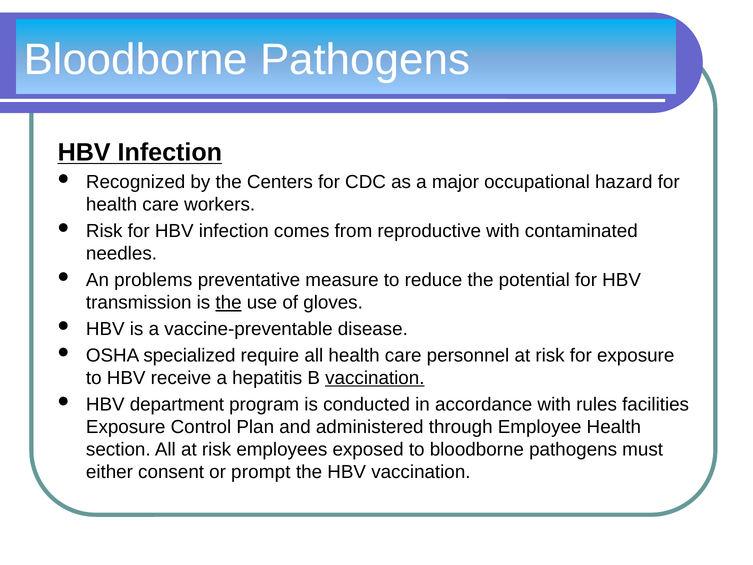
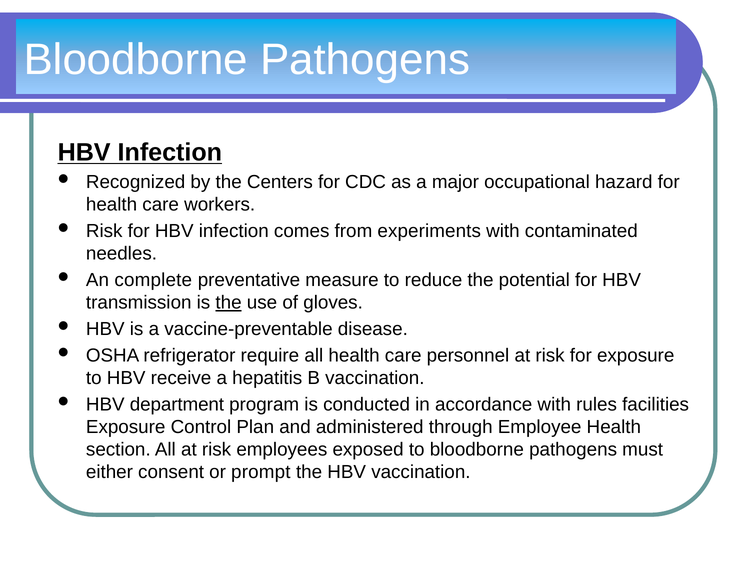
reproductive: reproductive -> experiments (429, 231)
problems: problems -> complete (153, 280)
specialized: specialized -> refrigerator (189, 355)
vaccination underline: present -> none (375, 378)
